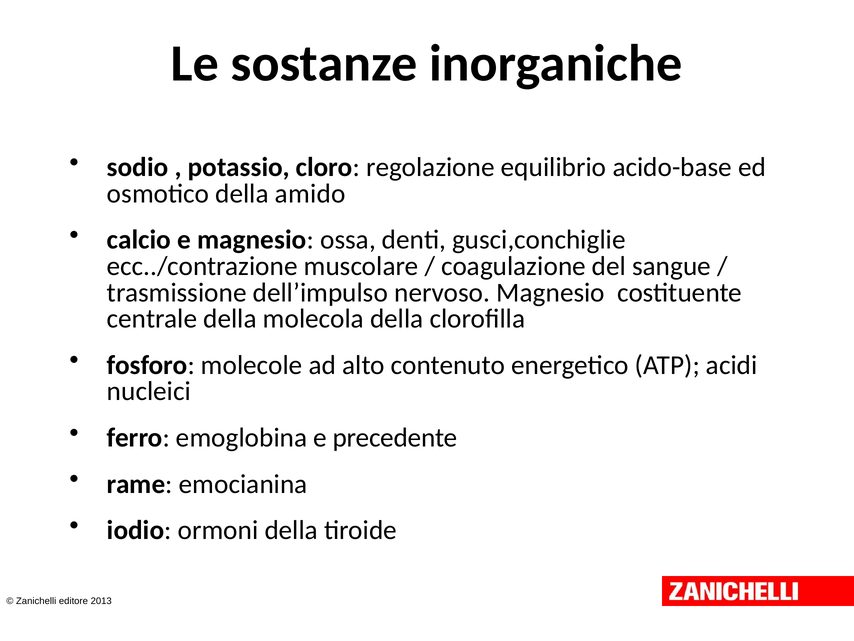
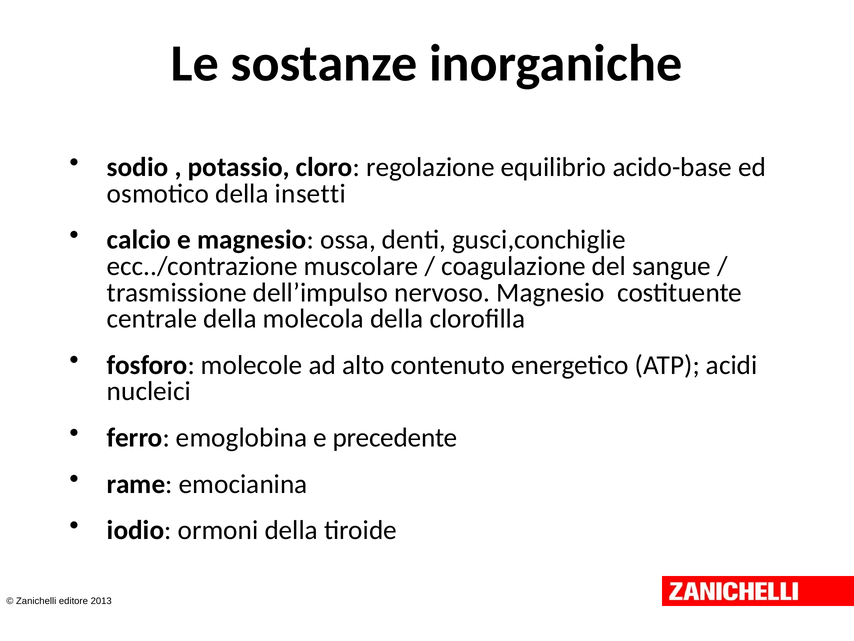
amido: amido -> insetti (310, 194)
